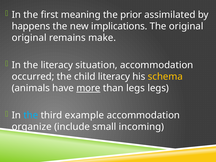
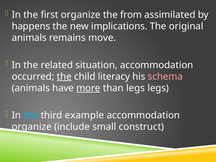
first meaning: meaning -> organize (81, 15)
prior: prior -> from (131, 15)
original: original -> animals (29, 38)
make: make -> move (102, 38)
the literacy: literacy -> related (57, 65)
the underline: none -> present (64, 77)
schema colour: yellow -> pink (165, 77)
incoming: incoming -> construct (141, 127)
